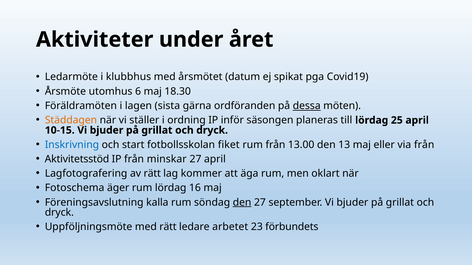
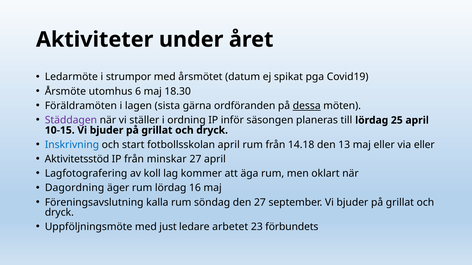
klubbhus: klubbhus -> strumpor (129, 77)
Städdagen colour: orange -> purple (71, 120)
fotbollsskolan fiket: fiket -> april (229, 145)
13.00: 13.00 -> 14.18 (301, 145)
via från: från -> eller (424, 145)
av rätt: rätt -> koll (152, 174)
Fotoschema: Fotoschema -> Dagordning (75, 188)
den underline: present -> none (242, 203)
med rätt: rätt -> just (168, 227)
